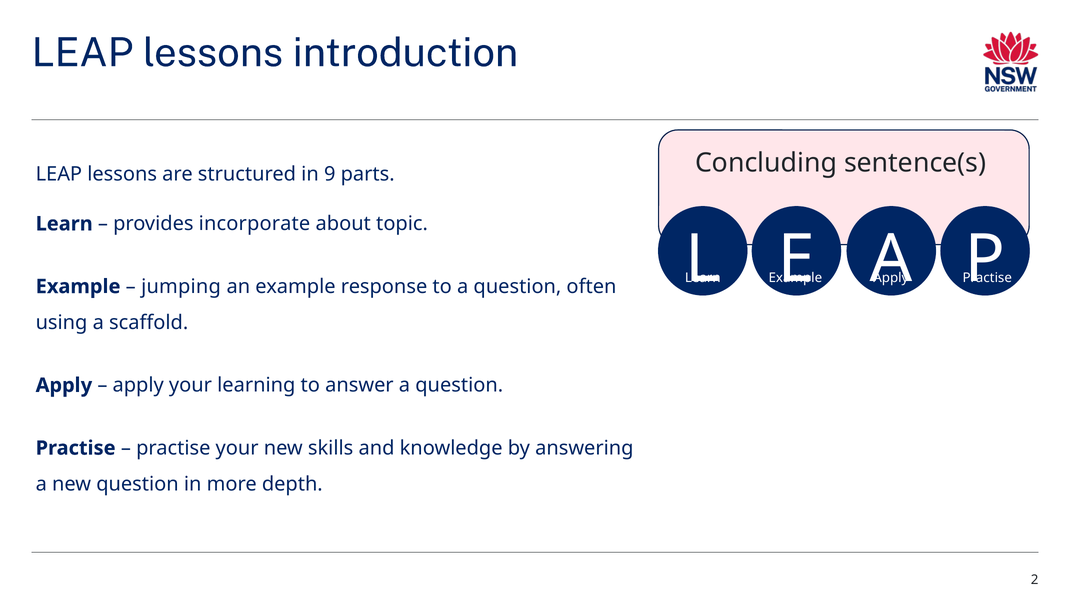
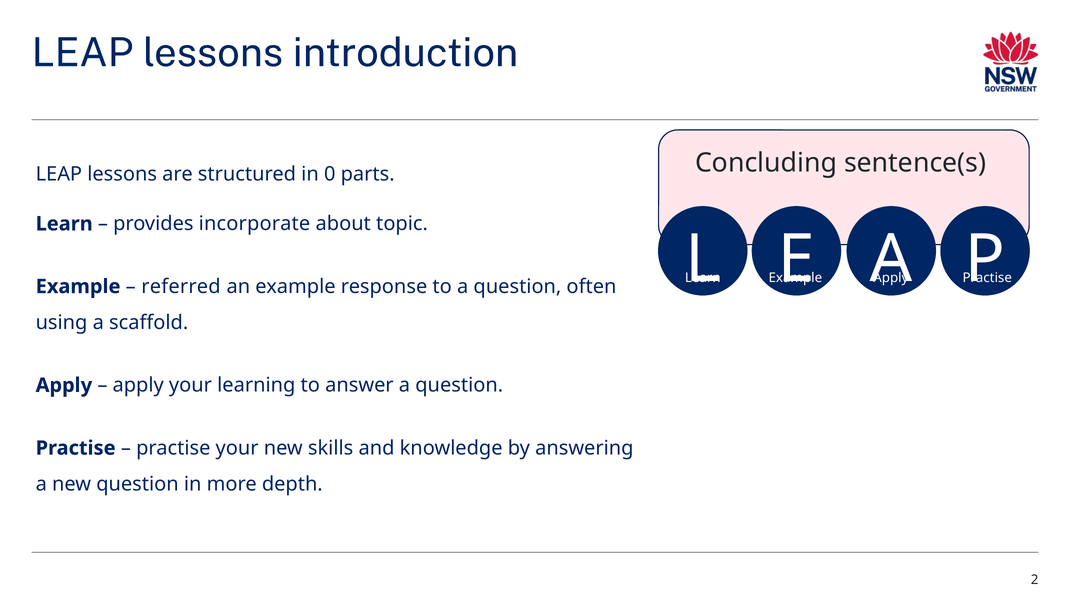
9: 9 -> 0 (330, 174)
jumping: jumping -> referred (181, 287)
